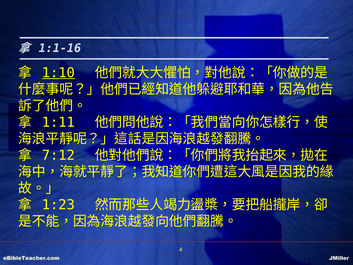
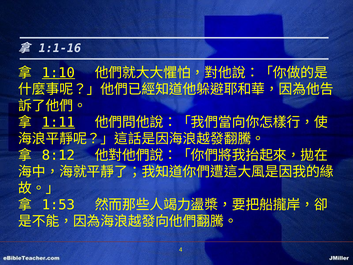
1:11 underline: none -> present (58, 122)
7:12: 7:12 -> 8:12 (58, 155)
1:23: 1:23 -> 1:53 (58, 205)
